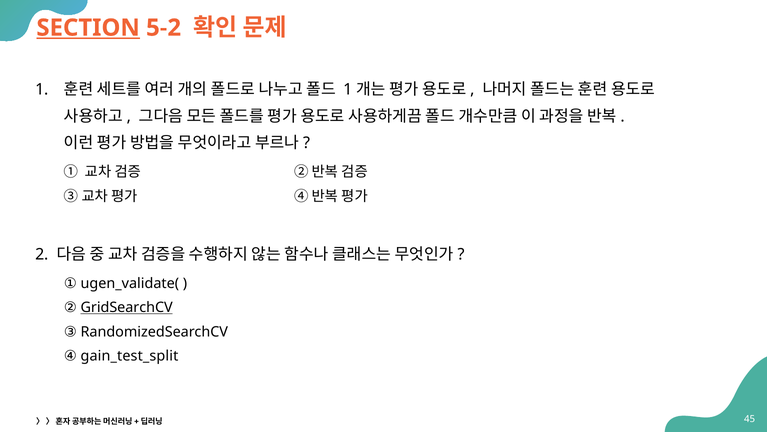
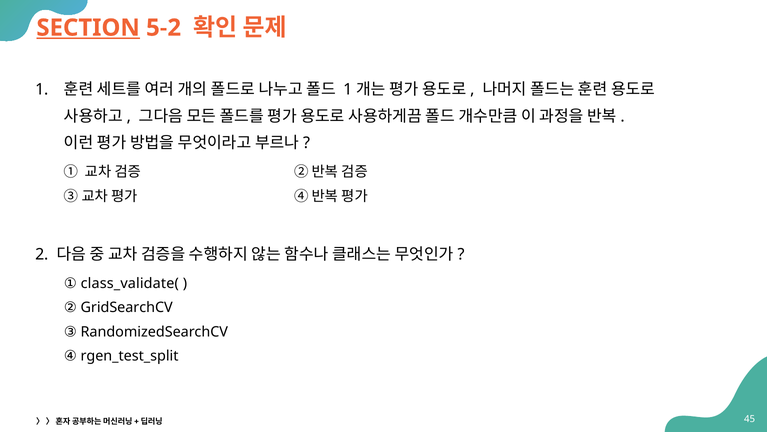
ugen_validate(: ugen_validate( -> class_validate( (130, 283)
GridSearchCV underline: present -> none (127, 307)
gain_test_split: gain_test_split -> rgen_test_split (130, 355)
